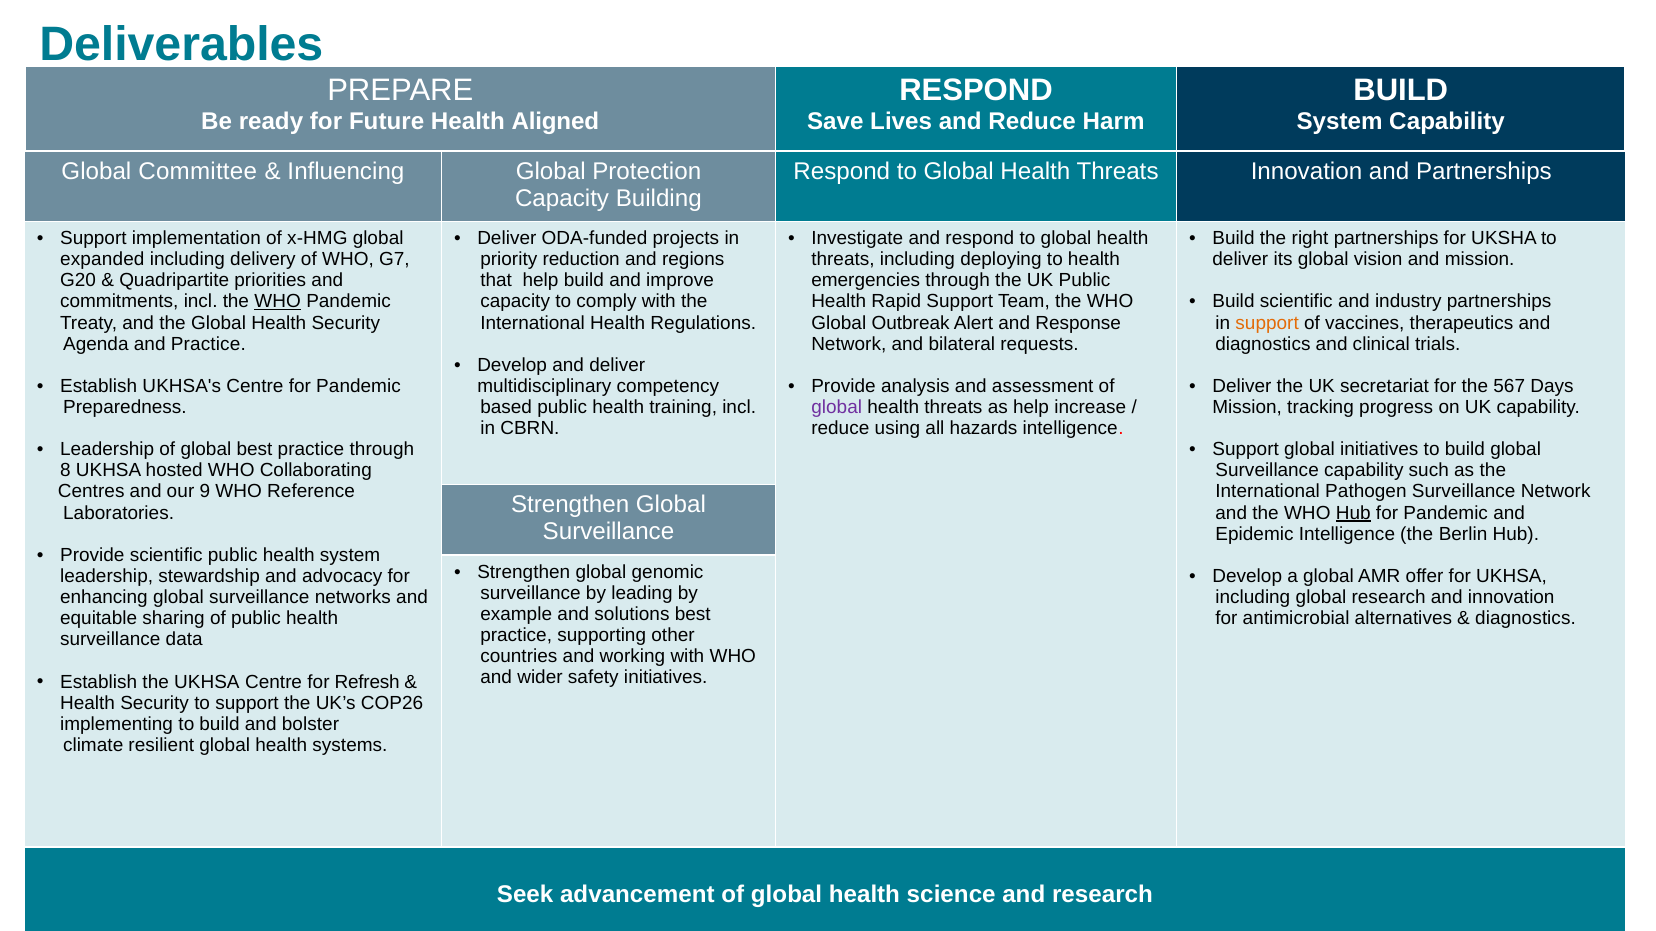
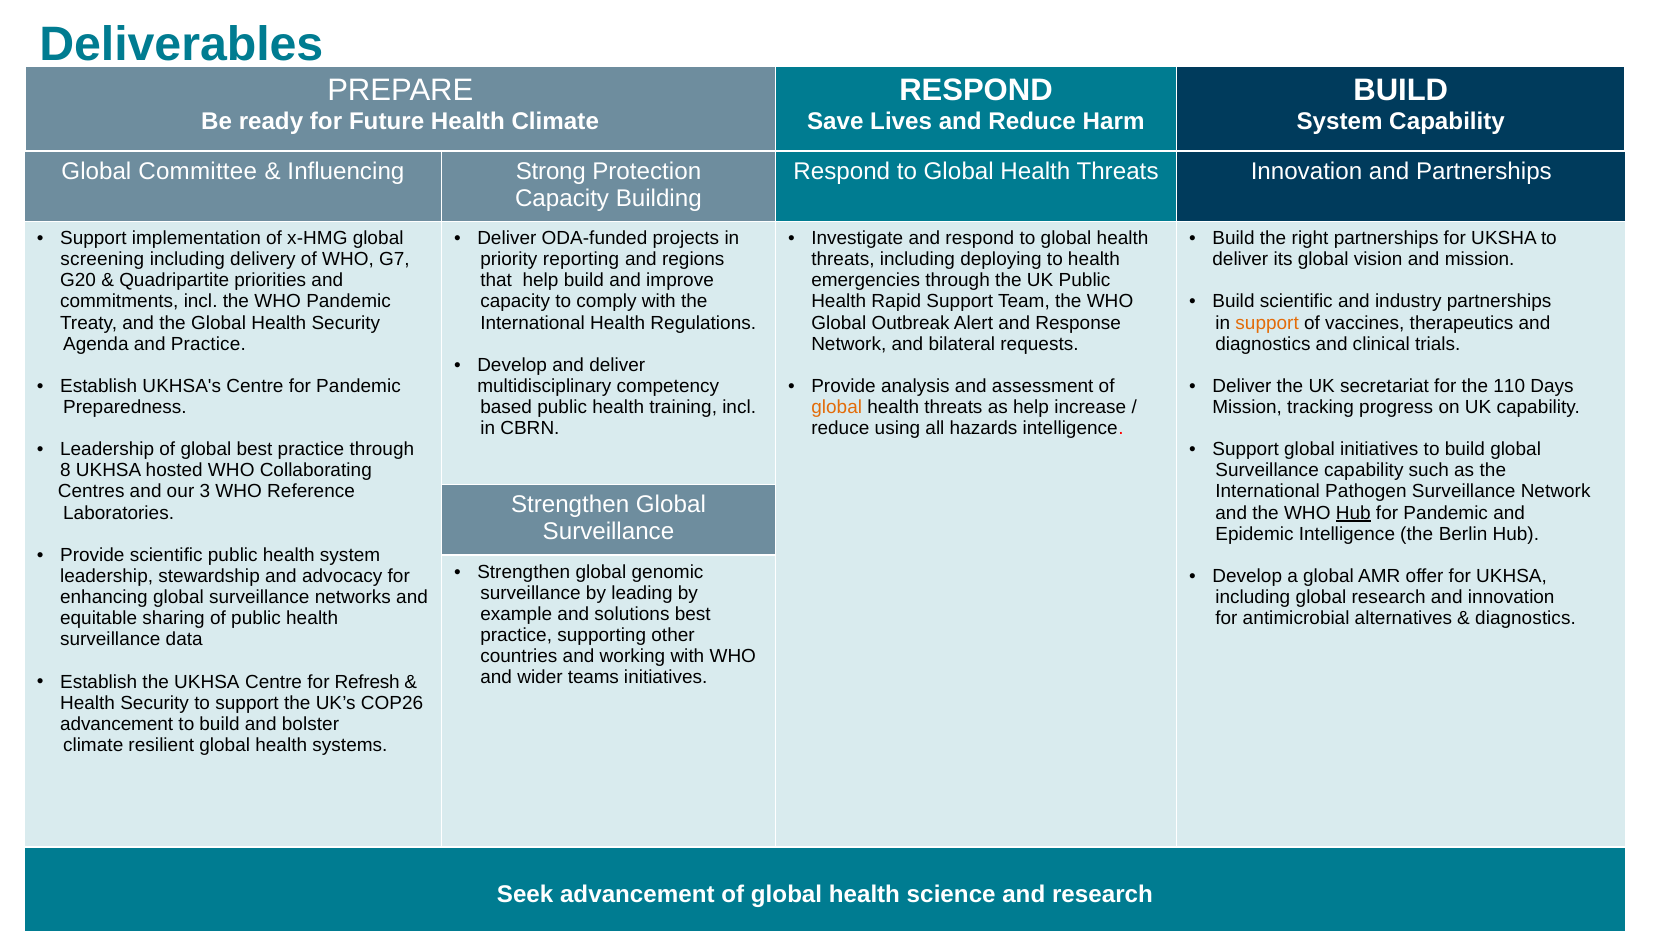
Health Aligned: Aligned -> Climate (555, 122)
Influencing Global: Global -> Strong (551, 171)
expanded: expanded -> screening (102, 260)
reduction: reduction -> reporting (581, 260)
WHO underline: present -> none (278, 302)
567: 567 -> 110 (1509, 386)
global colour: purple -> orange (837, 408)
9: 9 -> 3 (205, 492)
safety: safety -> teams (593, 678)
implementing: implementing -> advancement (117, 724)
